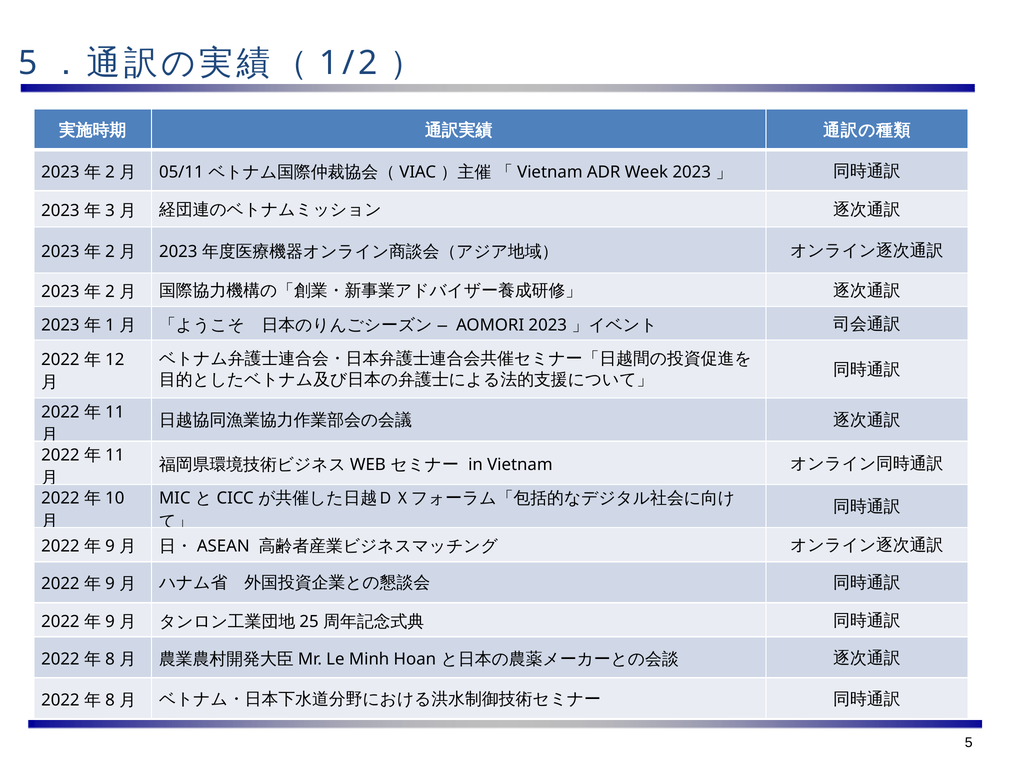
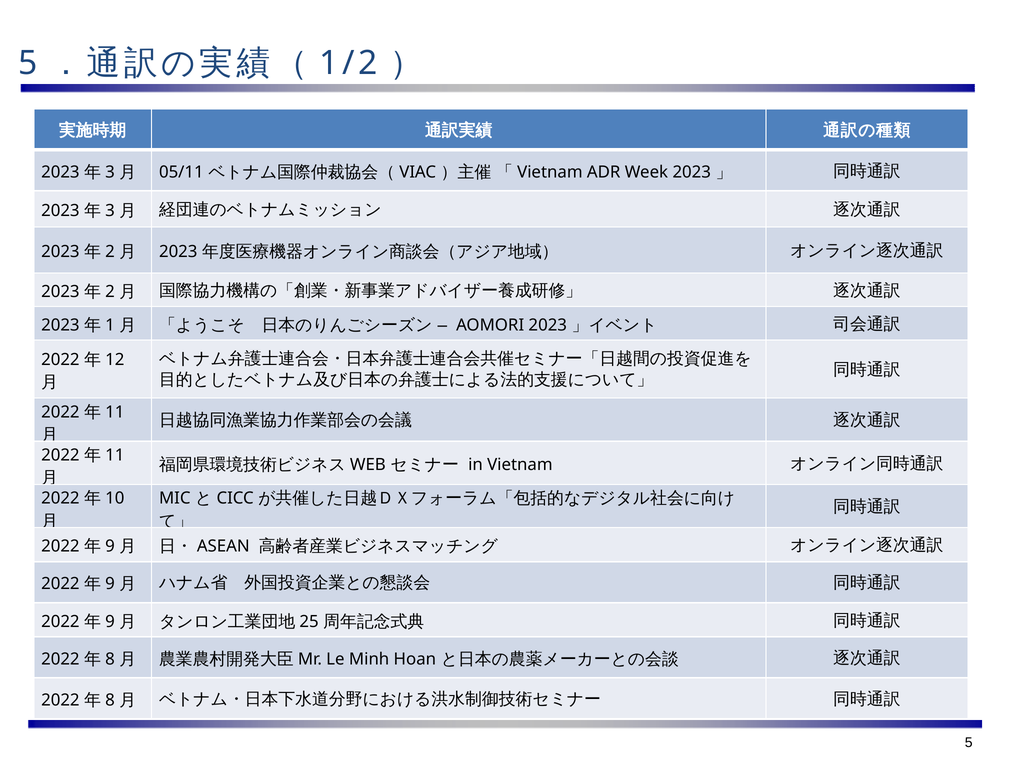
2: 2 -> 3 (110, 172)
